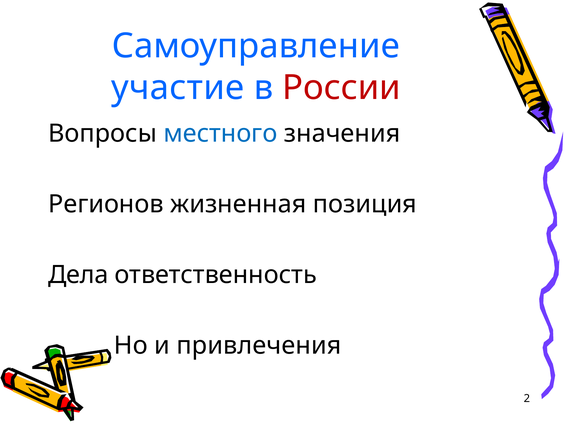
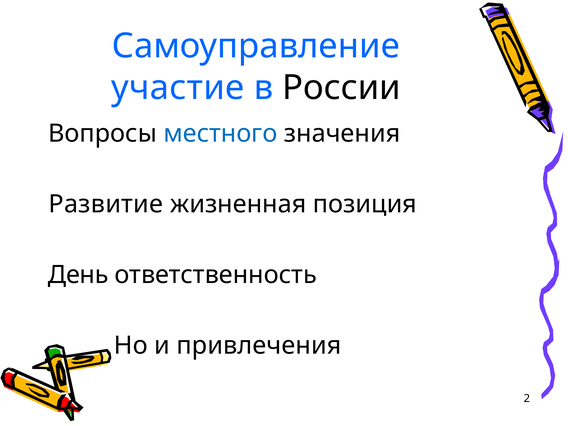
России colour: red -> black (341, 88)
Регионов: Регионов -> Развитие (106, 204)
Дела: Дела -> День (78, 275)
